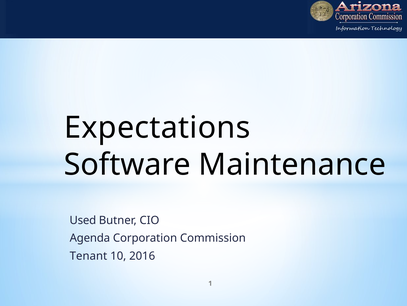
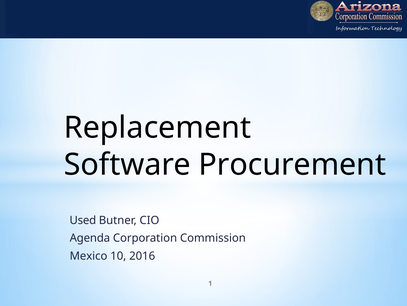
Expectations: Expectations -> Replacement (157, 128)
Maintenance: Maintenance -> Procurement (292, 164)
Tenant: Tenant -> Mexico (89, 255)
